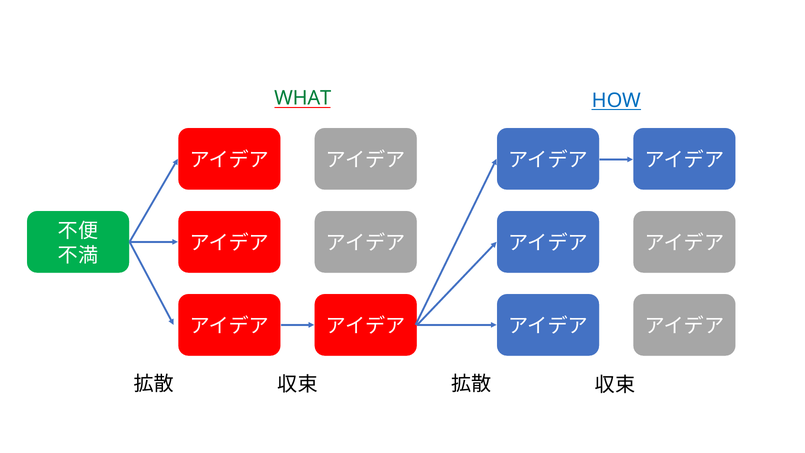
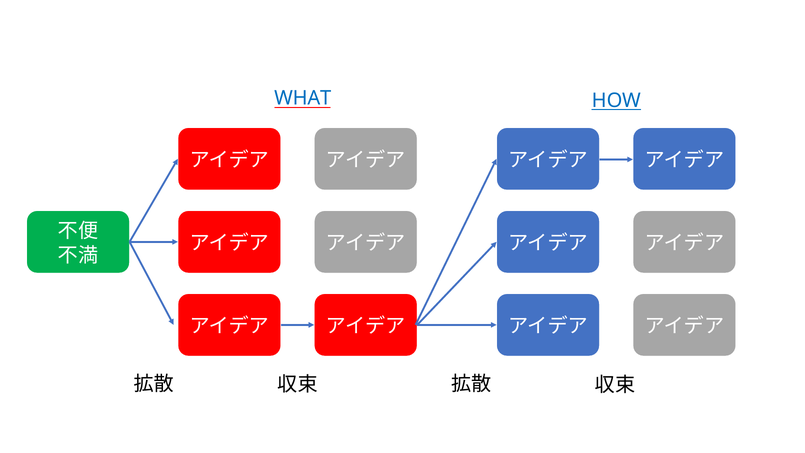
WHAT colour: green -> blue (303, 98)
